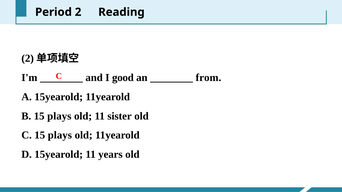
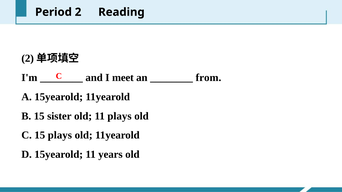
good: good -> meet (123, 78)
B 15 plays: plays -> sister (59, 116)
11 sister: sister -> plays (119, 116)
